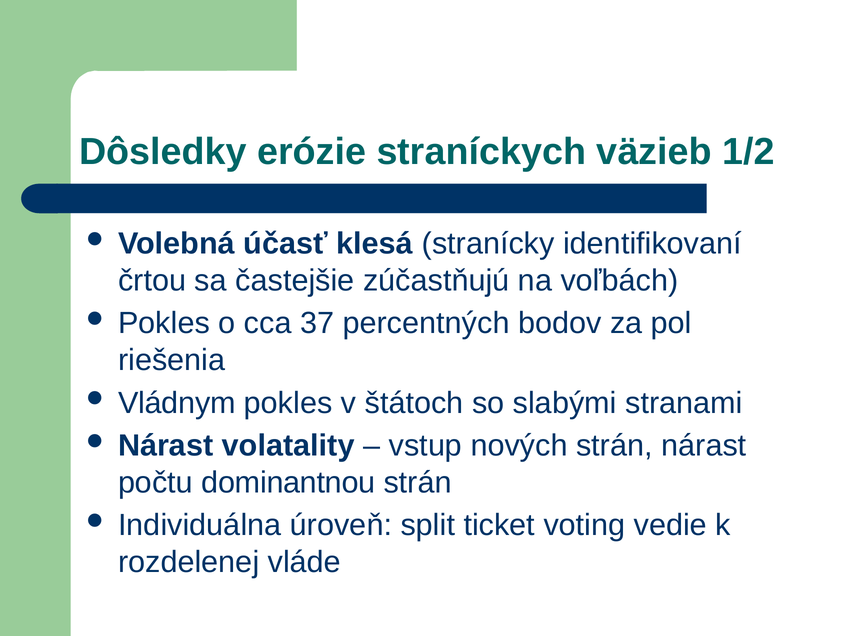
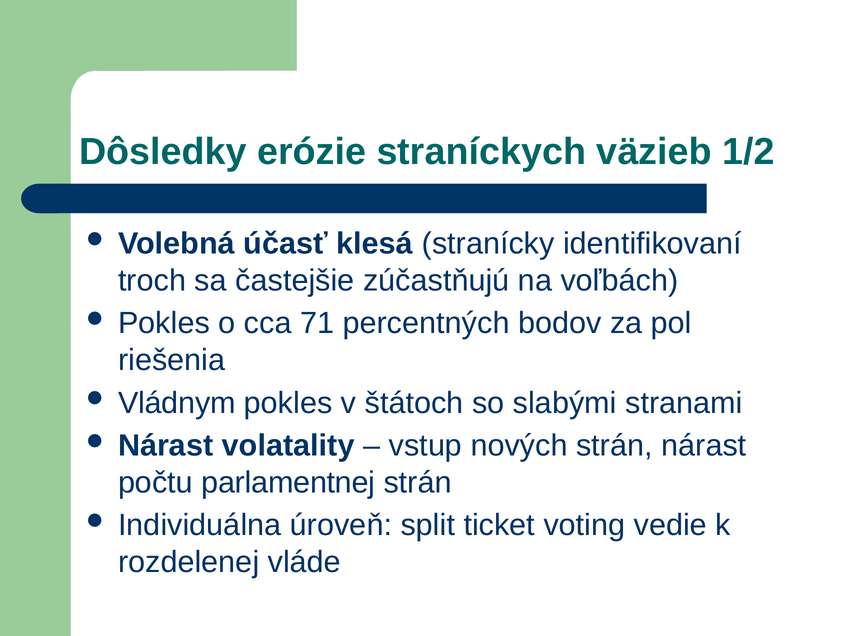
črtou: črtou -> troch (152, 281)
37: 37 -> 71 (317, 323)
dominantnou: dominantnou -> parlamentnej (288, 483)
